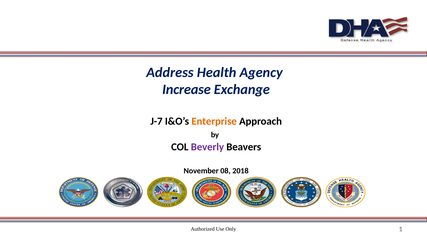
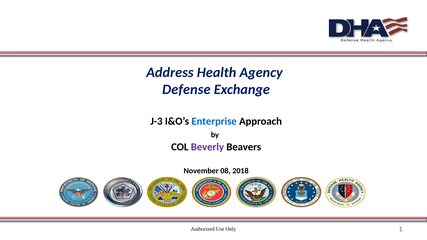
Increase: Increase -> Defense (186, 90)
J-7: J-7 -> J-3 (156, 121)
Enterprise colour: orange -> blue (214, 121)
